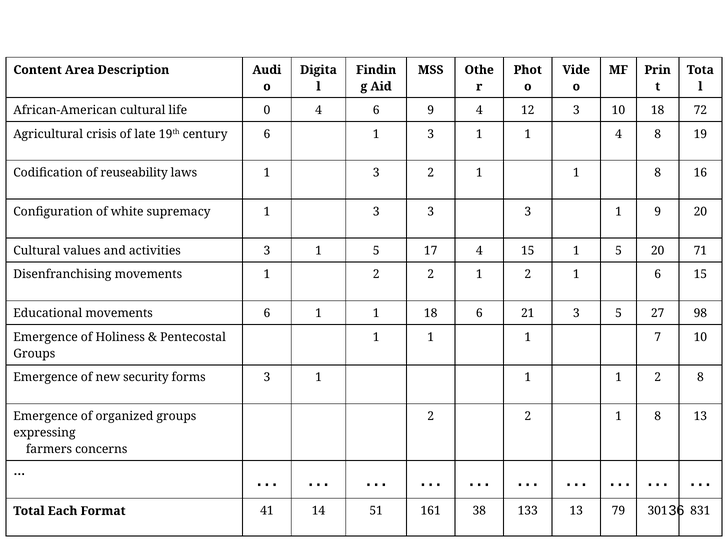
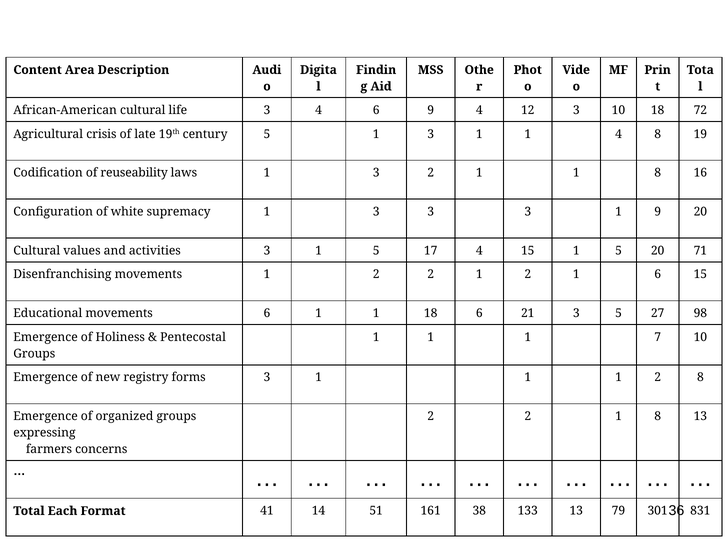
life 0: 0 -> 3 (267, 110)
century 6: 6 -> 5 (267, 134)
security: security -> registry (146, 377)
